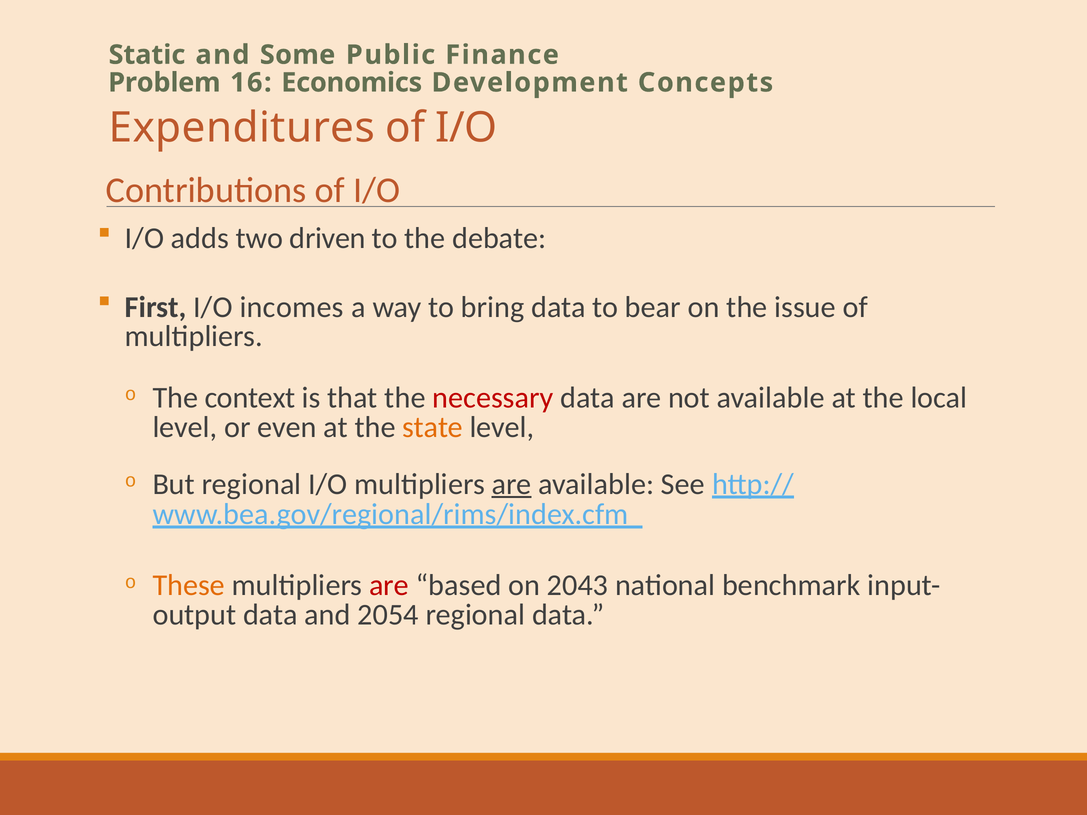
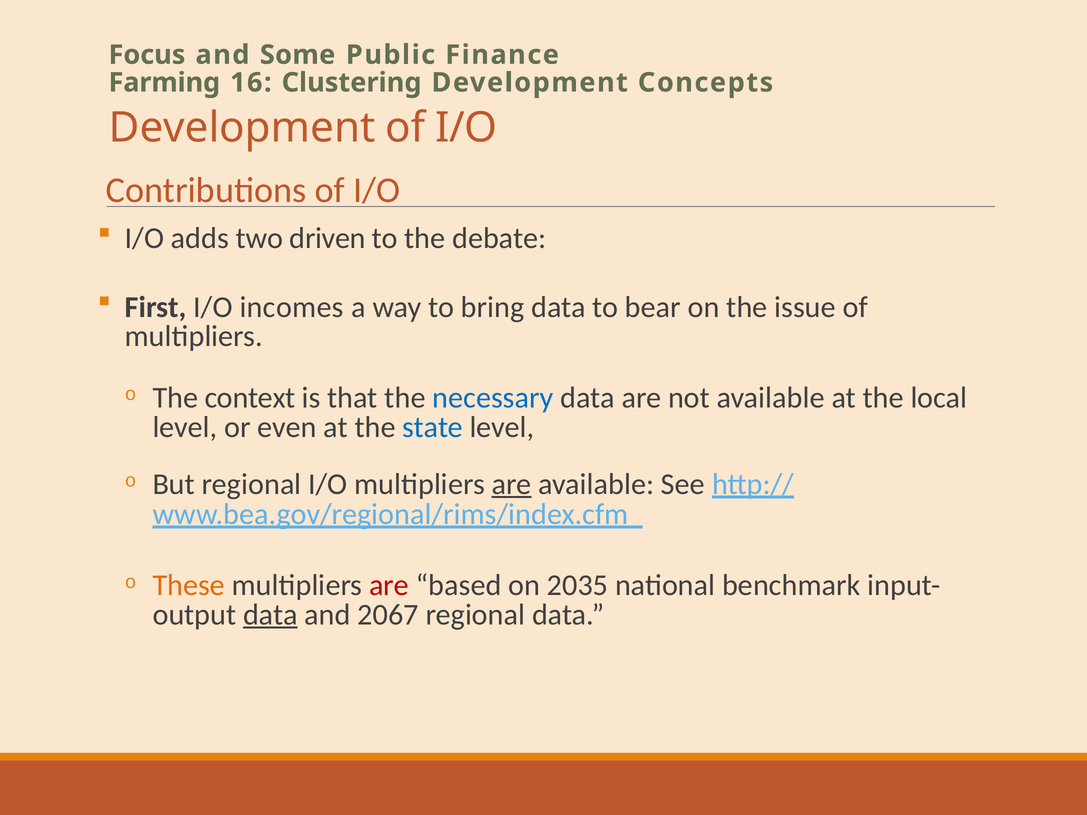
Static: Static -> Focus (147, 55)
Problem: Problem -> Farming (164, 83)
Economics: Economics -> Clustering (352, 83)
Expenditures: Expenditures -> Development (242, 128)
necessary colour: red -> blue (493, 398)
state colour: orange -> blue (433, 427)
2043: 2043 -> 2035 (577, 585)
data underline: none -> present (270, 615)
2054: 2054 -> 2067 (388, 615)
